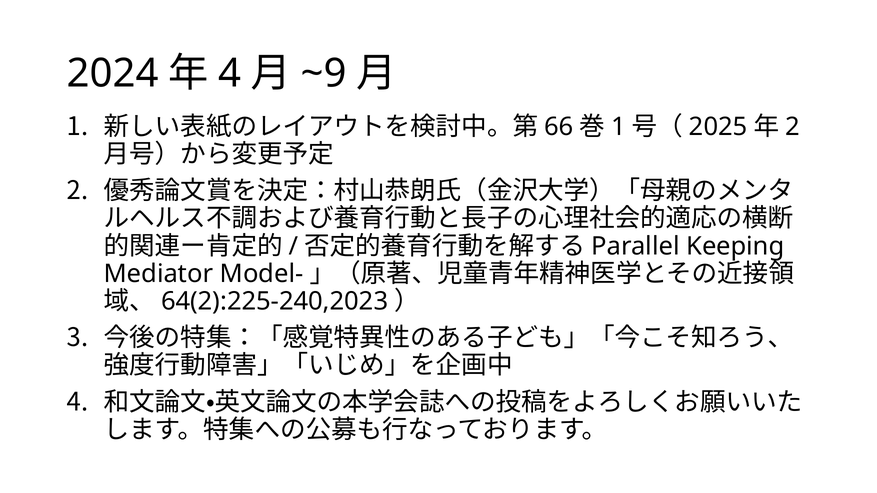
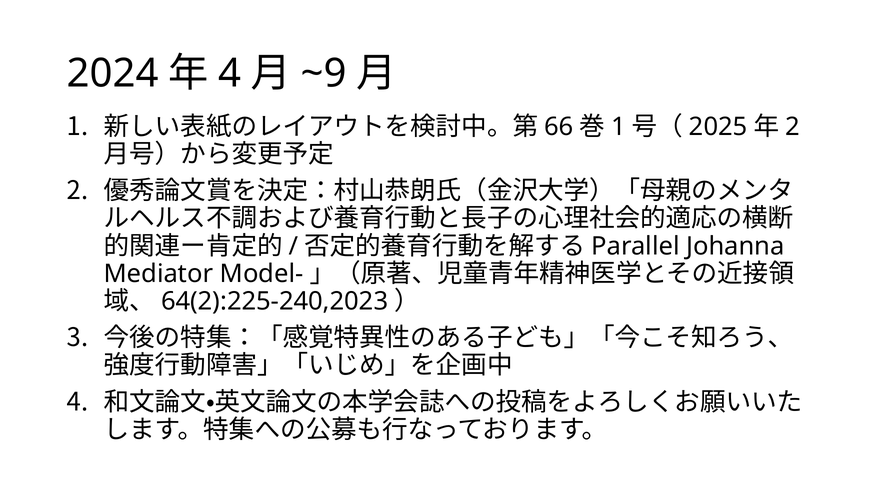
Keeping: Keeping -> Johanna (735, 246)
